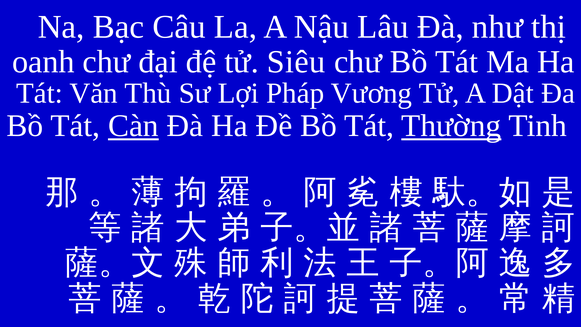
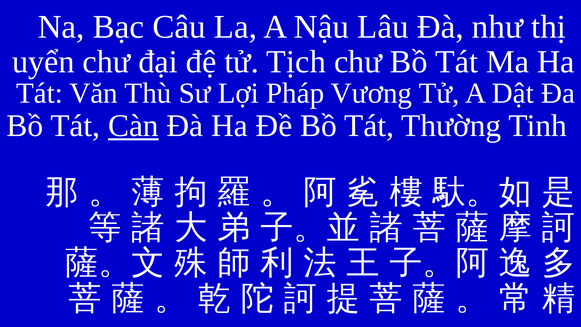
oanh: oanh -> uyển (43, 62)
Siêu: Siêu -> Tịch (296, 62)
Thường underline: present -> none (451, 126)
